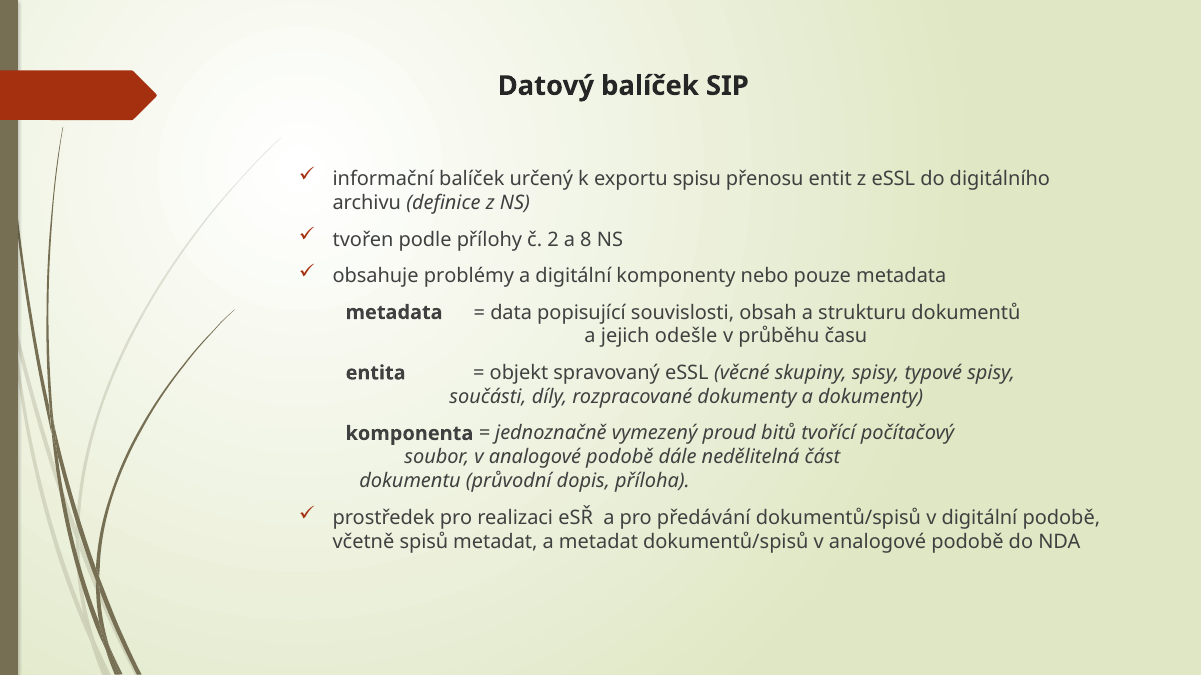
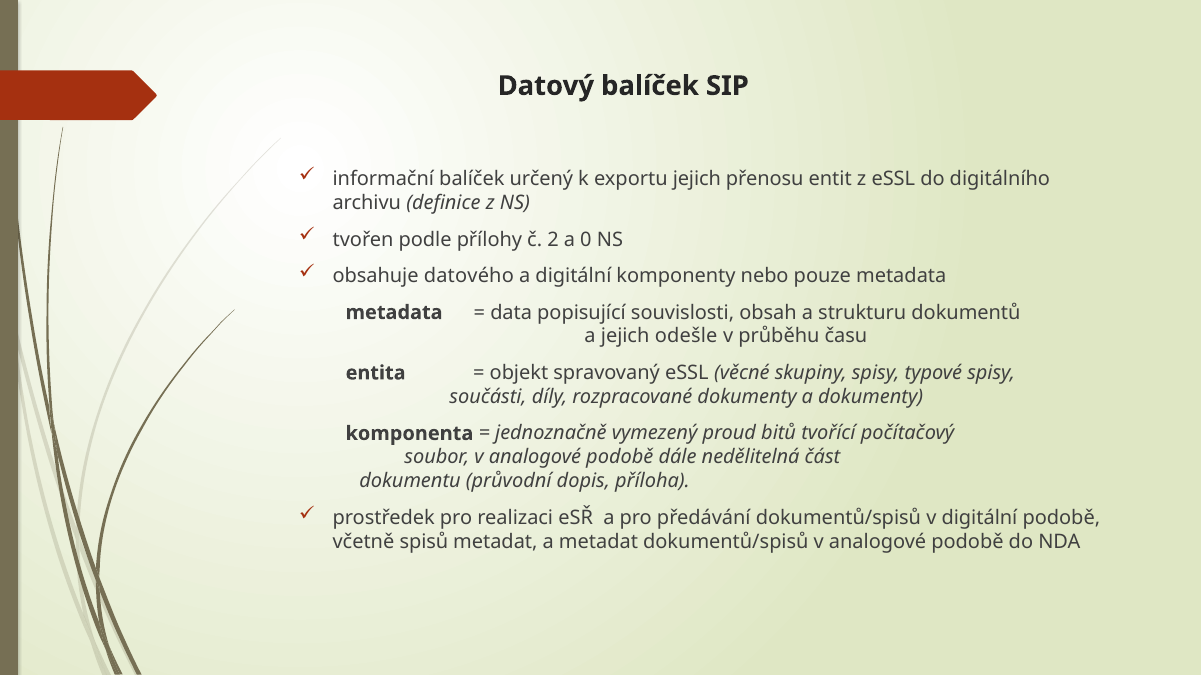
exportu spisu: spisu -> jejich (697, 179)
8: 8 -> 0 (586, 240)
problémy: problémy -> datového (469, 276)
